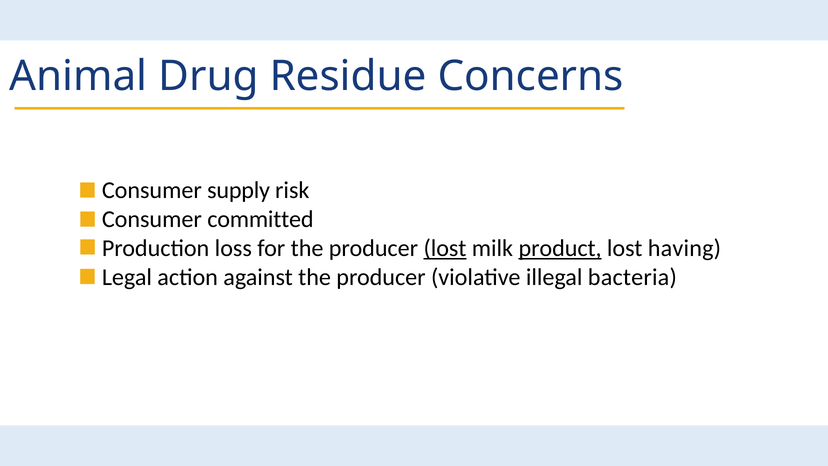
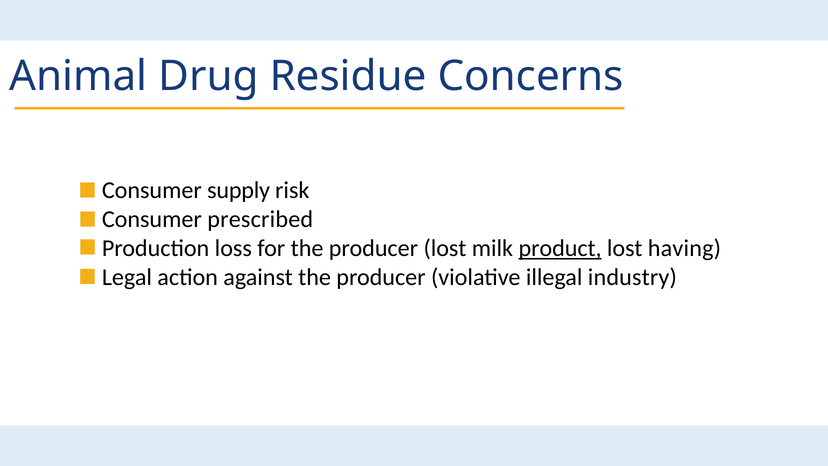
committed: committed -> prescribed (260, 219)
lost underline: present -> none (445, 248)
bacteria: bacteria -> industry (632, 277)
